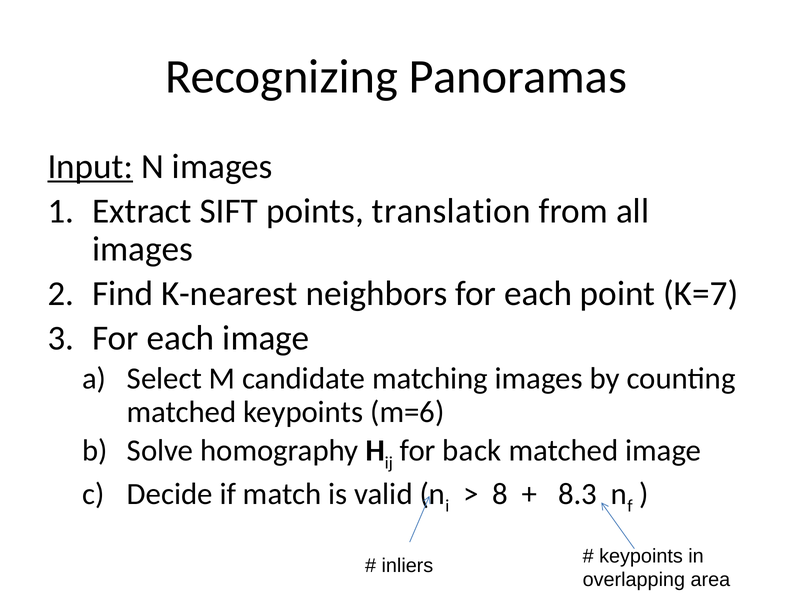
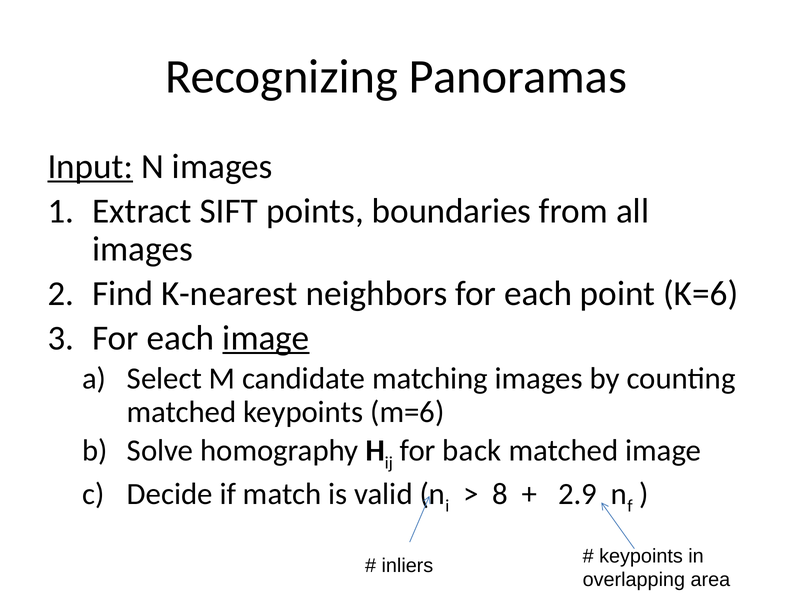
translation: translation -> boundaries (452, 211)
K=7: K=7 -> K=6 (701, 293)
image underline: none -> present (266, 338)
8.3: 8.3 -> 2.9 (578, 494)
